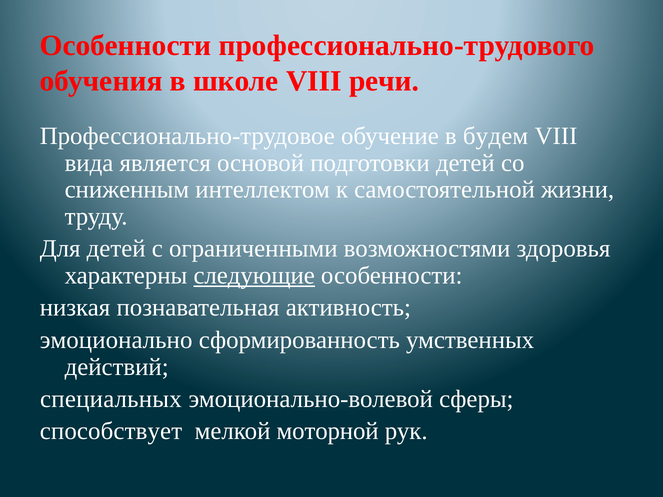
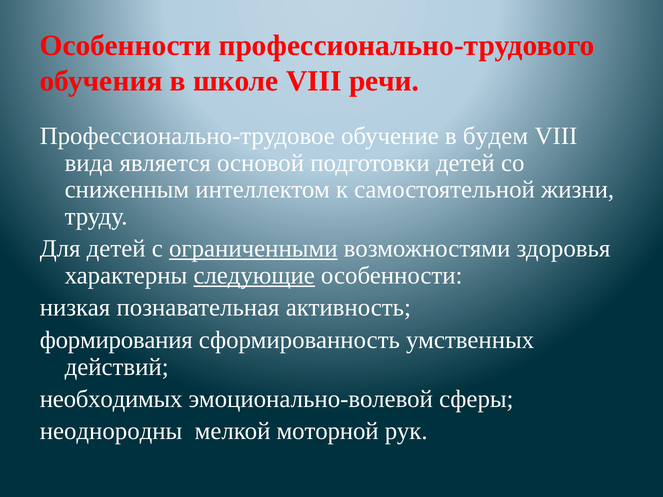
ограниченными underline: none -> present (253, 249)
эмоционально: эмоционально -> формирования (116, 340)
специальных: специальных -> необходимых (111, 399)
способствует: способствует -> неоднородны (111, 431)
